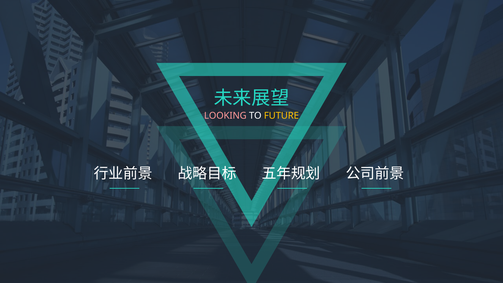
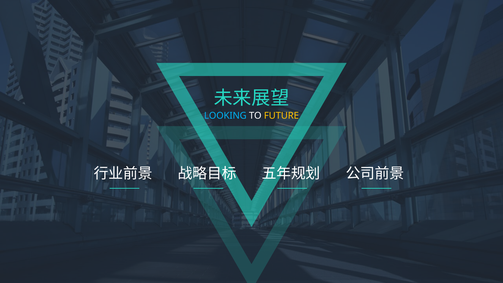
LOOKING colour: pink -> light blue (225, 116)
